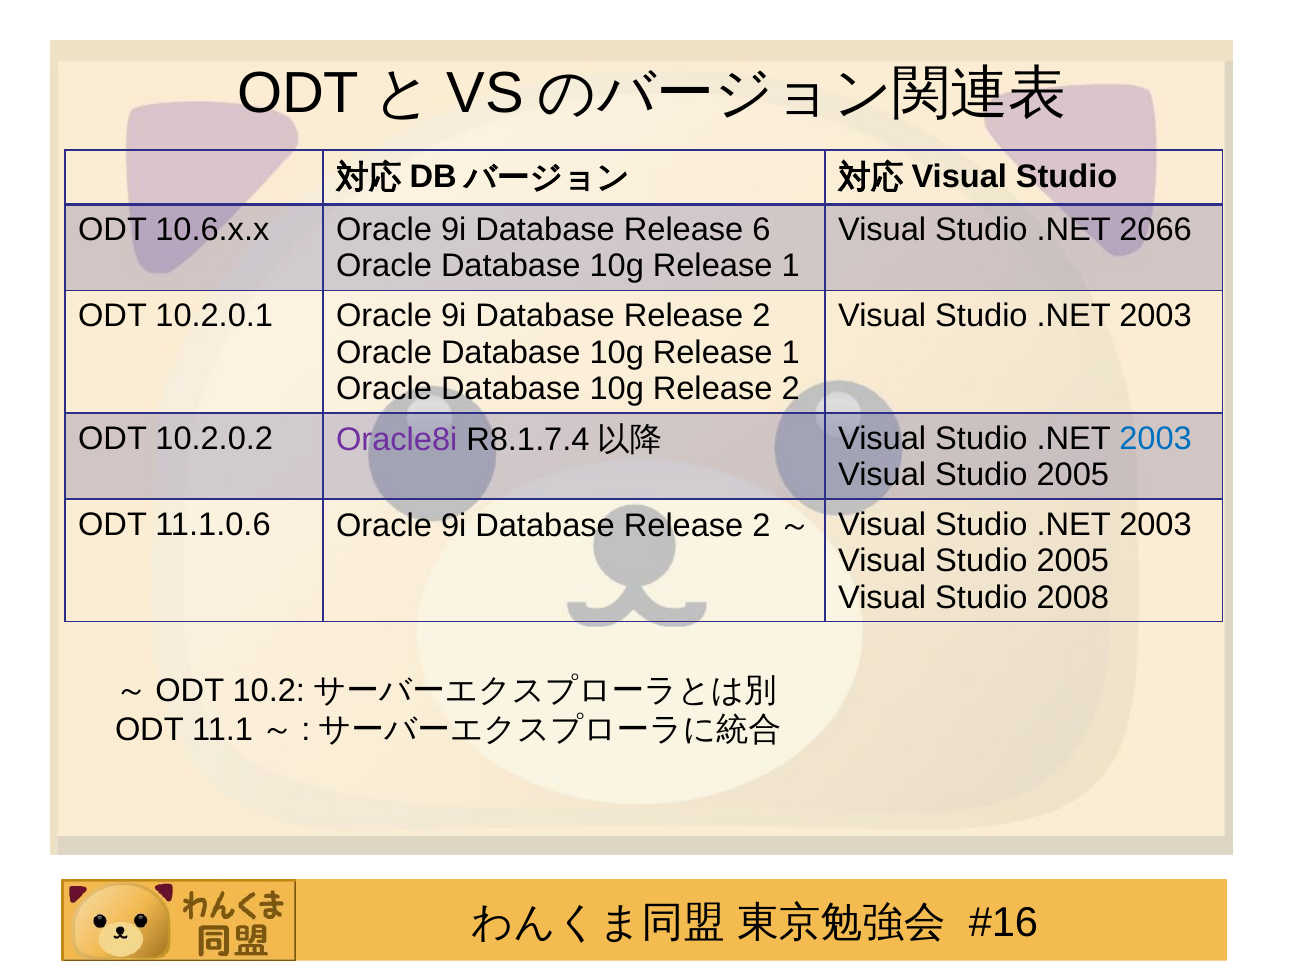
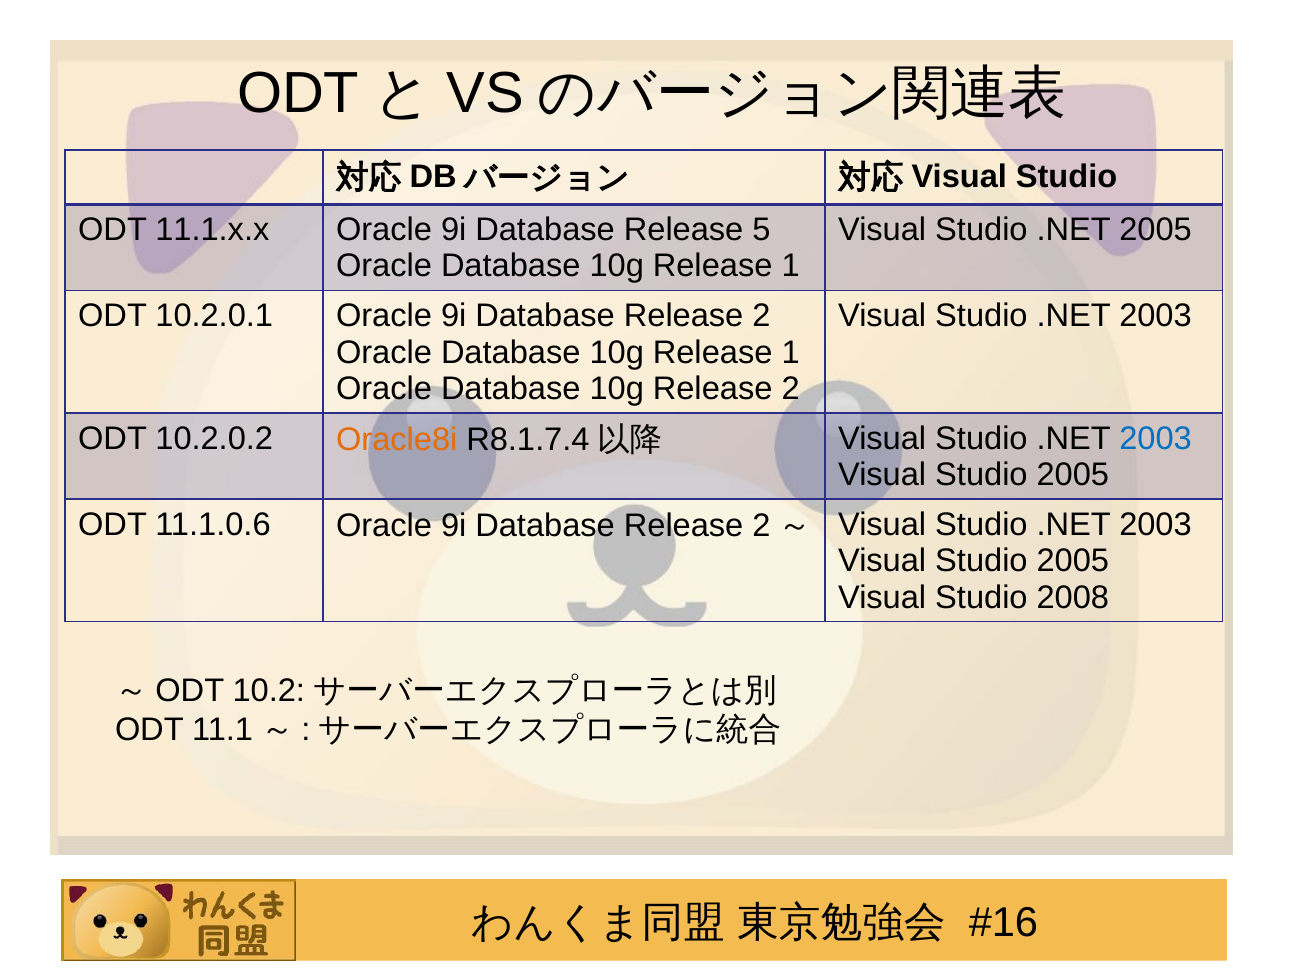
10.6.x.x: 10.6.x.x -> 11.1.x.x (212, 230)
6: 6 -> 5 (761, 230)
.NET 2066: 2066 -> 2005 (1156, 230)
Oracle8i colour: purple -> orange (397, 440)
